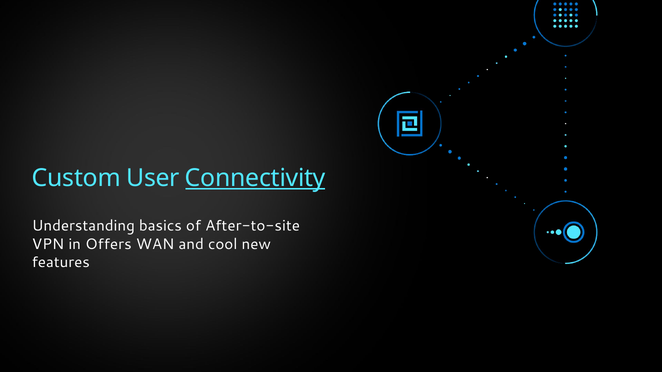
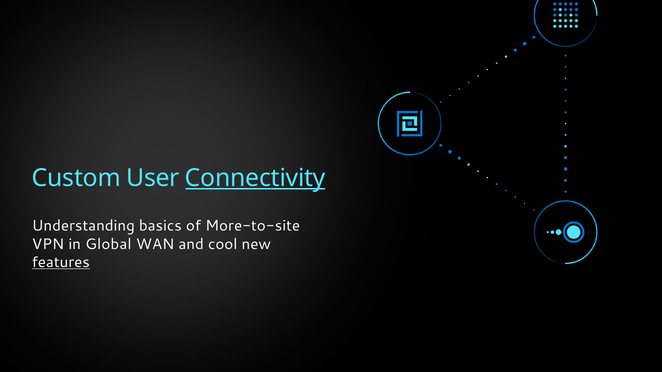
After-to-site: After-to-site -> More-to-site (253, 226)
Offers: Offers -> Global (108, 244)
features underline: none -> present (61, 262)
